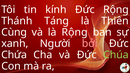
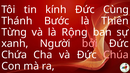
Đức Rộng: Rộng -> Cùng (116, 10)
Táng: Táng -> Bước (57, 21)
Cùng: Cùng -> Từng (14, 32)
Chúa colour: light green -> pink (116, 55)
